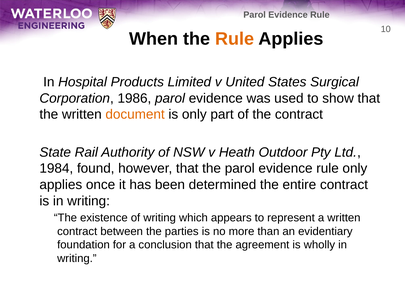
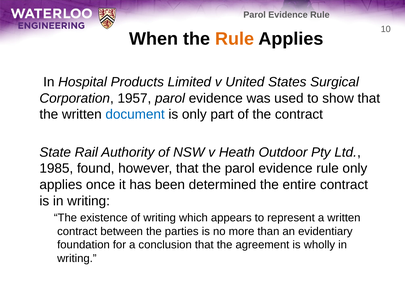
1986: 1986 -> 1957 (134, 98)
document colour: orange -> blue (135, 114)
1984: 1984 -> 1985 (56, 168)
